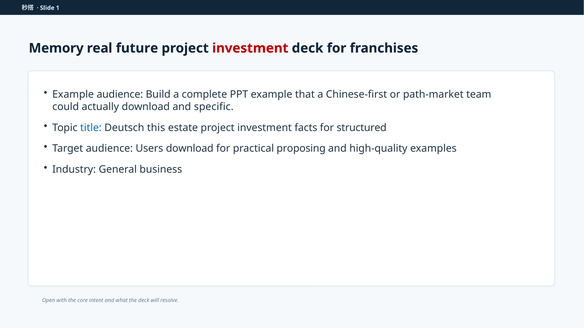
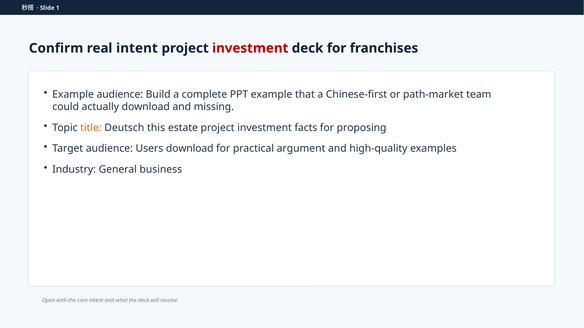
Memory: Memory -> Confirm (56, 48)
real future: future -> intent (137, 48)
specific: specific -> missing (214, 107)
title colour: blue -> orange (91, 128)
structured: structured -> proposing (362, 128)
proposing: proposing -> argument (301, 149)
